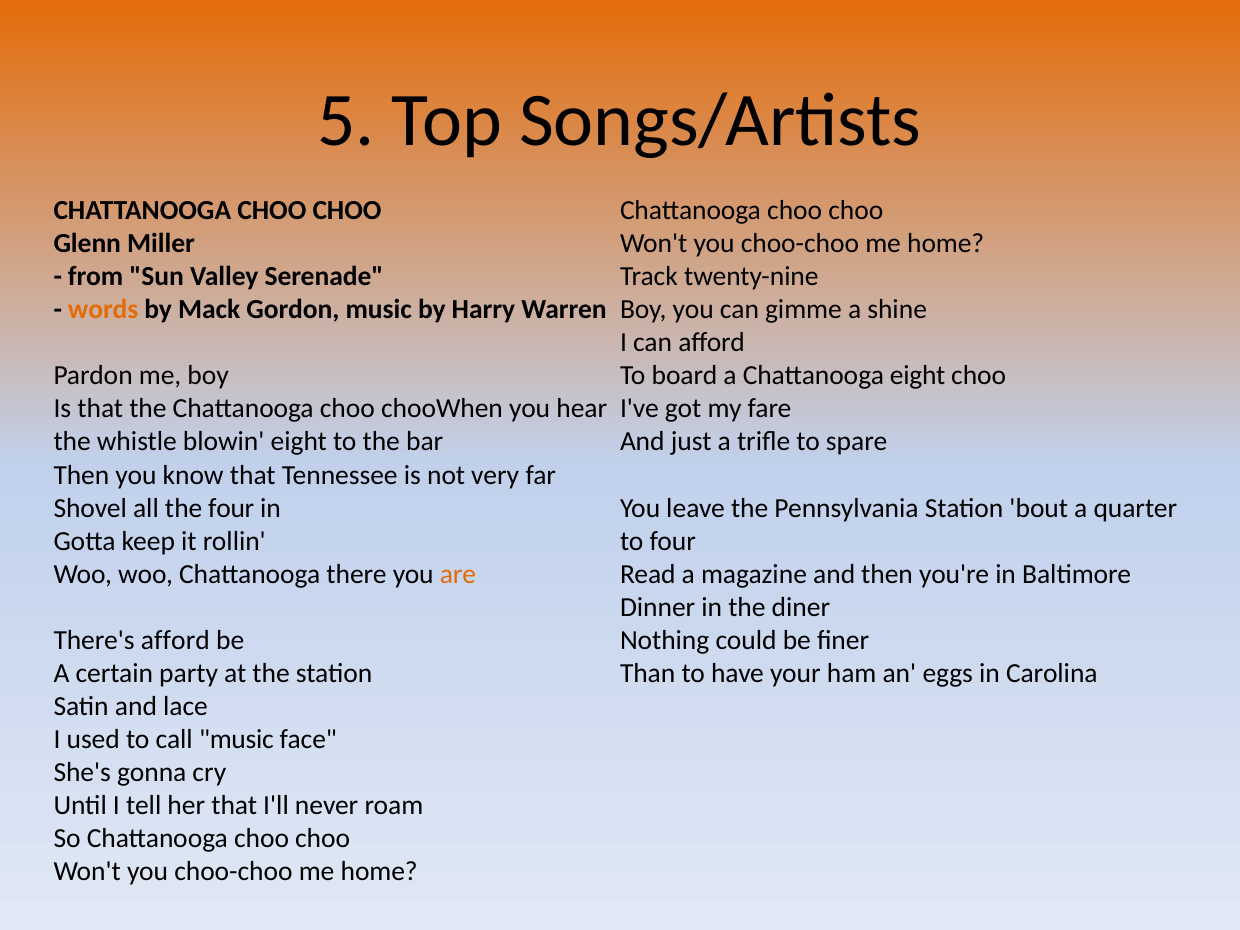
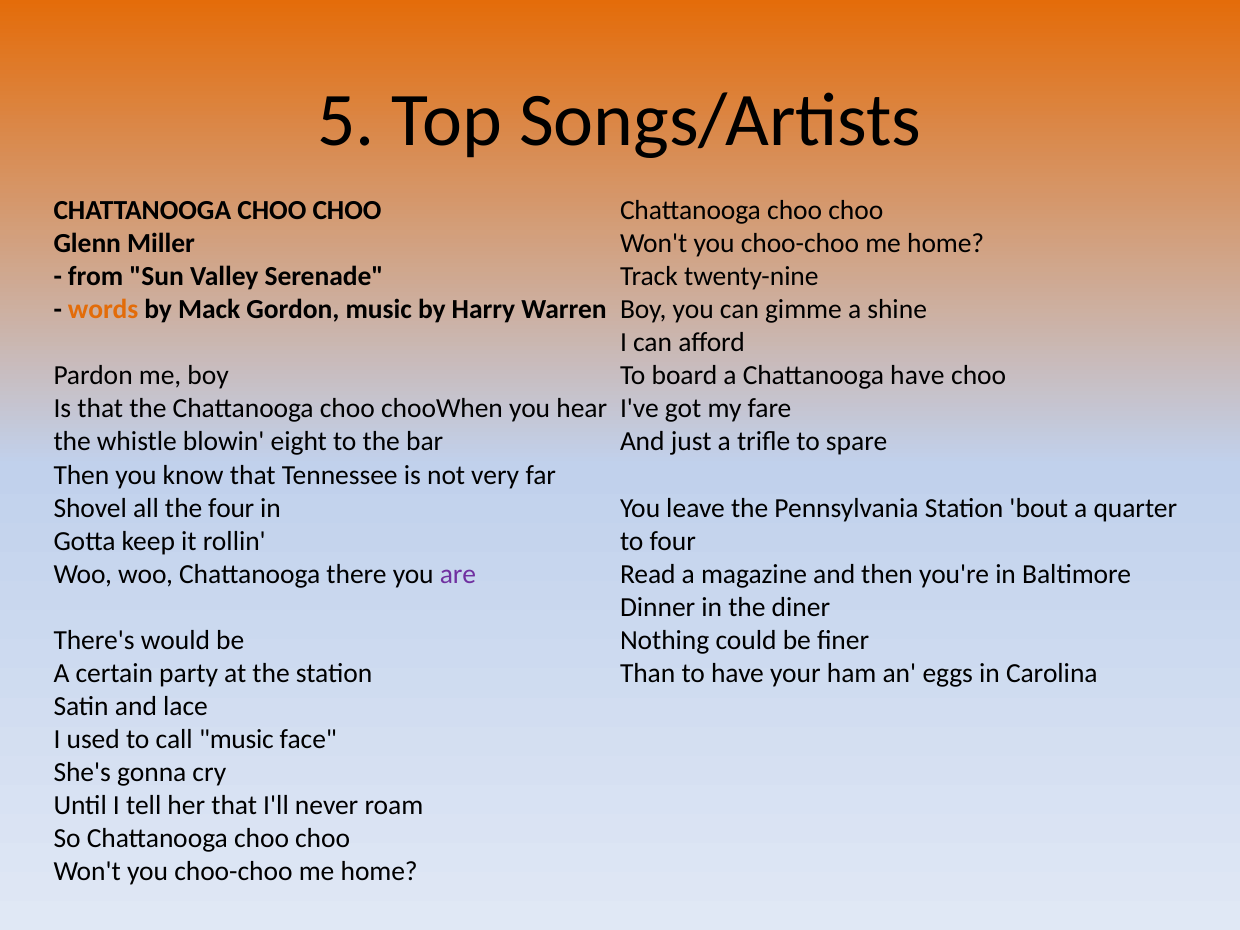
Chattanooga eight: eight -> have (917, 376)
are colour: orange -> purple (458, 574)
There's afford: afford -> would (175, 640)
